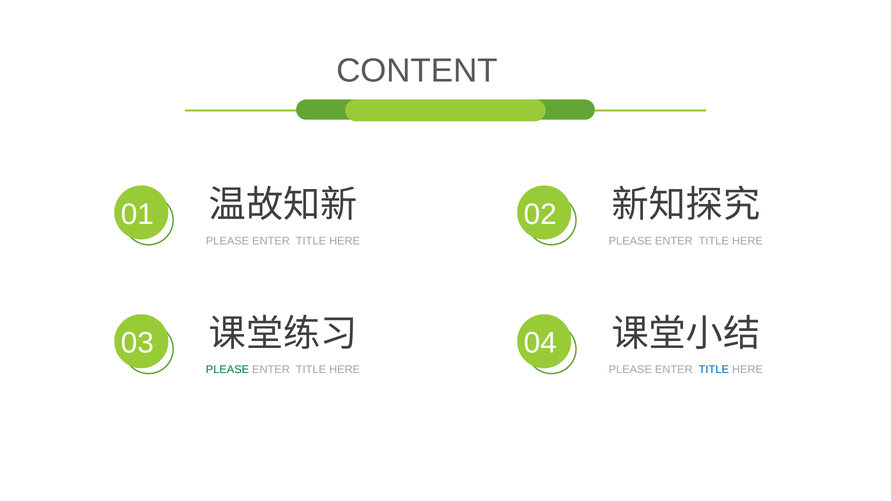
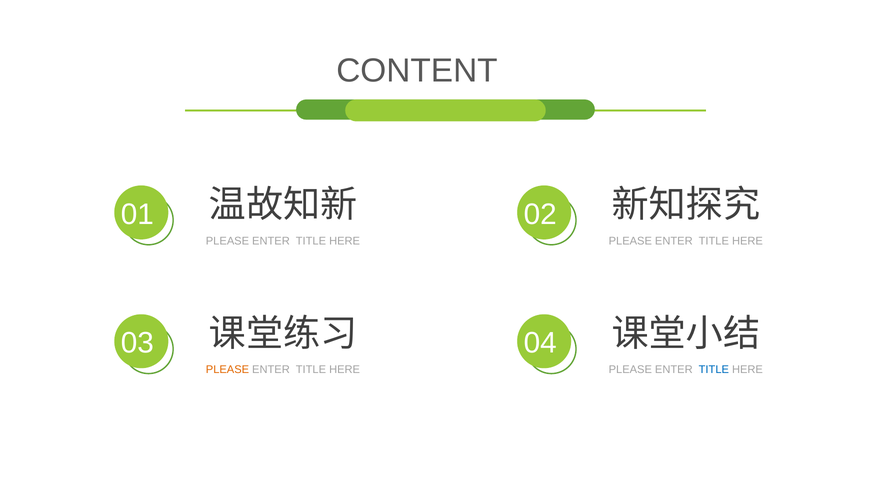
PLEASE colour: green -> orange (227, 370)
